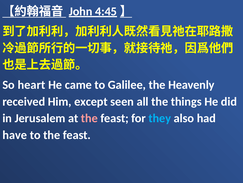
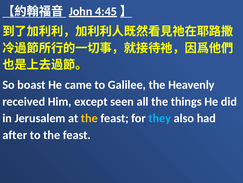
heart: heart -> boast (31, 85)
the colour: pink -> yellow (89, 118)
have: have -> after (15, 134)
